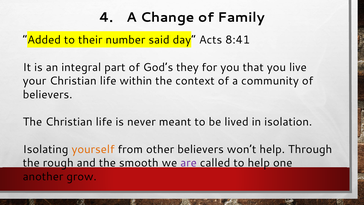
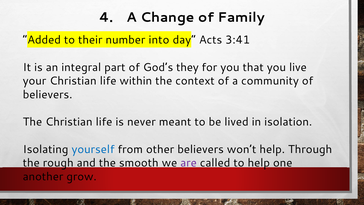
said: said -> into (159, 40)
8:41: 8:41 -> 3:41 (238, 40)
yourself colour: orange -> blue (93, 149)
